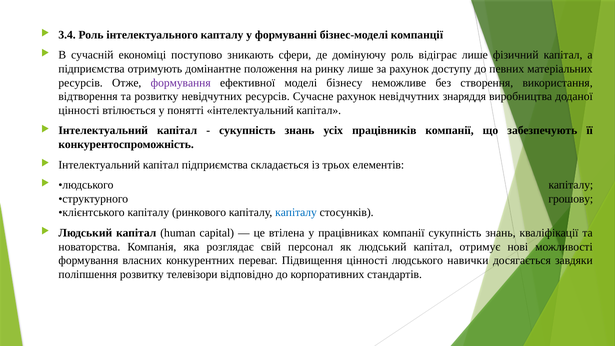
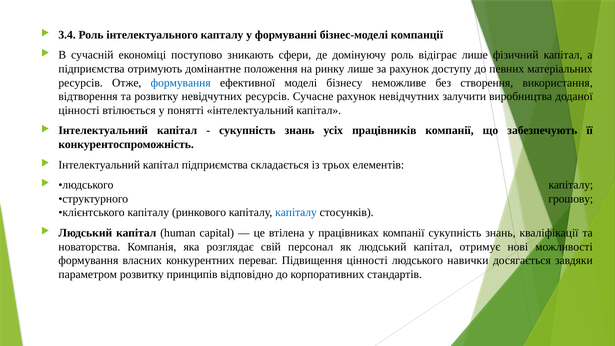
формування colour: purple -> blue (181, 83)
знаряддя: знаряддя -> залучити (464, 97)
поліпшення: поліпшення -> параметром (88, 274)
телевізори: телевізори -> принципів (192, 274)
